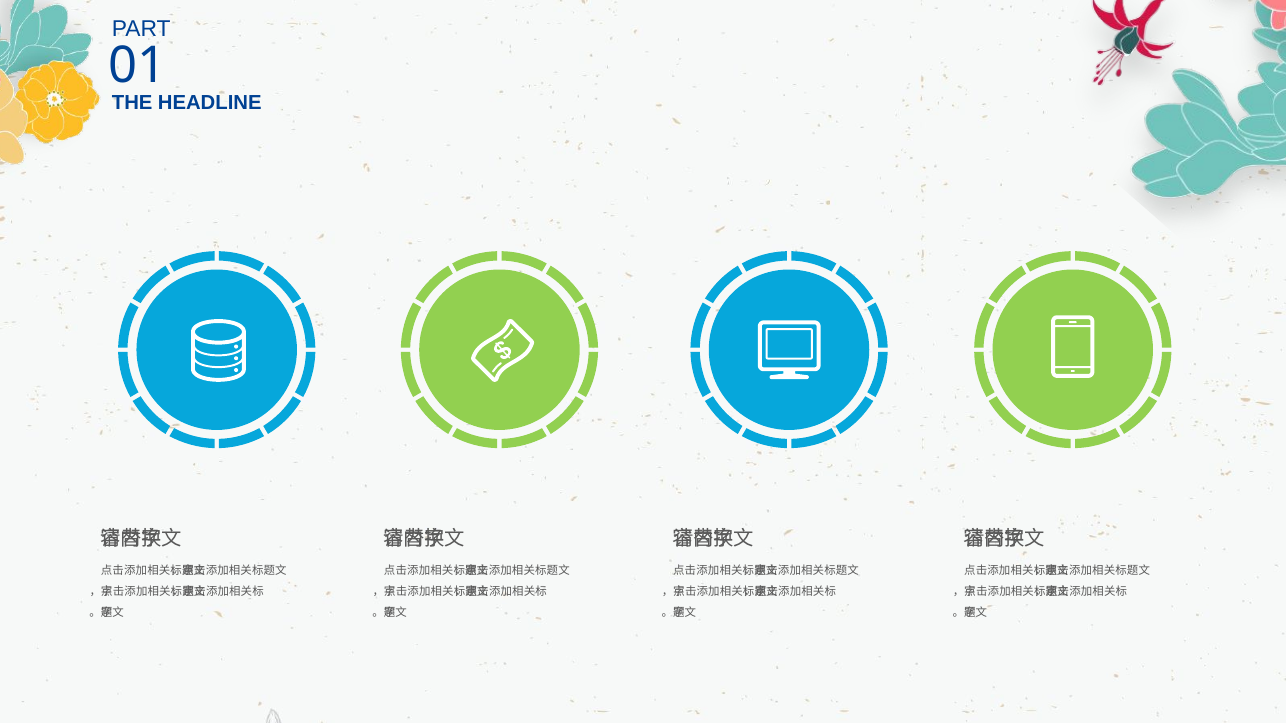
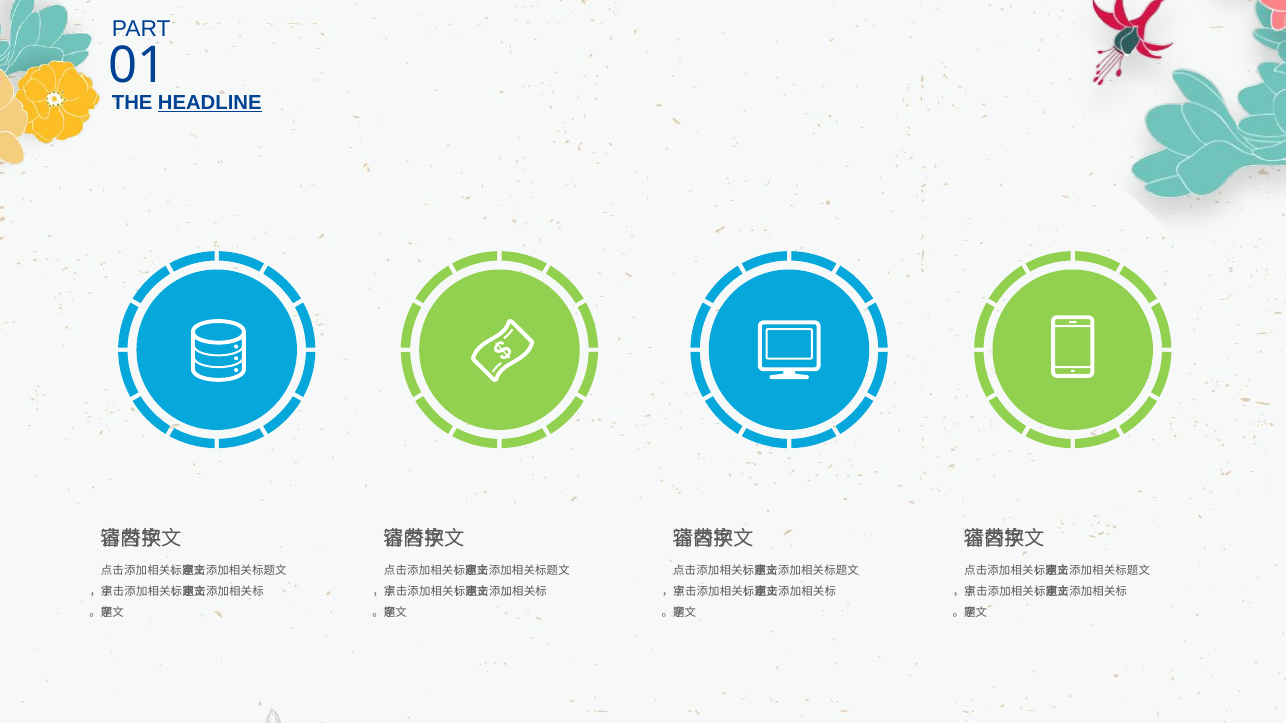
HEADLINE underline: none -> present (210, 103)
